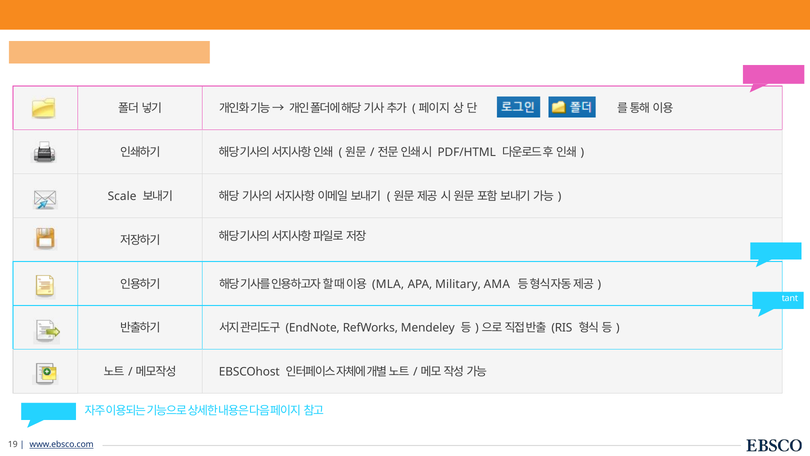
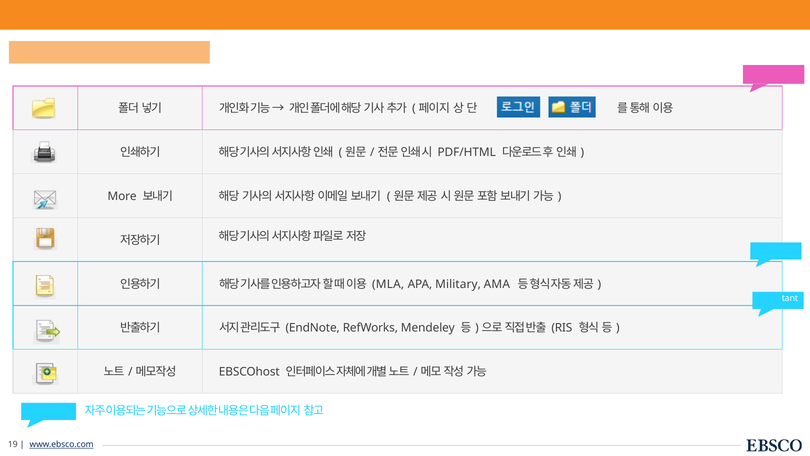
Scale: Scale -> More (122, 196)
